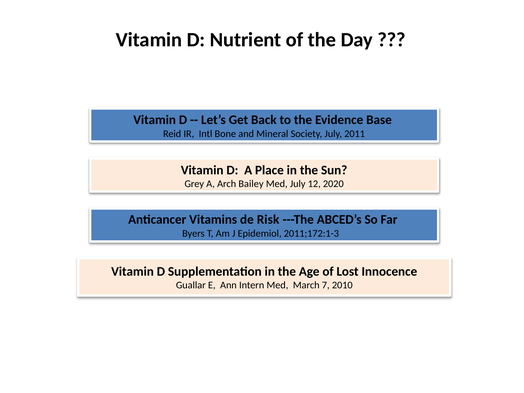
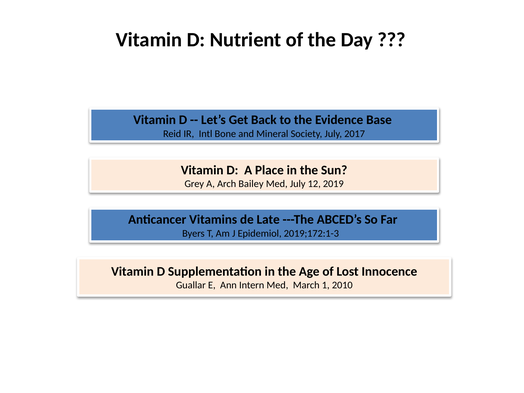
2011: 2011 -> 2017 (355, 134)
2020: 2020 -> 2019 (333, 184)
Risk: Risk -> Late (268, 220)
2011;172:1-3: 2011;172:1-3 -> 2019;172:1-3 (311, 233)
7: 7 -> 1 (326, 285)
